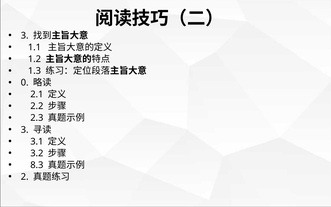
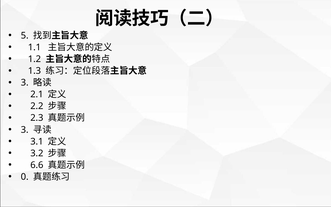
3: 3 -> 5 (25, 36)
0: 0 -> 3 (25, 83)
8.3: 8.3 -> 6.6 (37, 165)
2: 2 -> 0 (25, 177)
